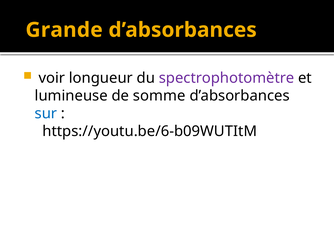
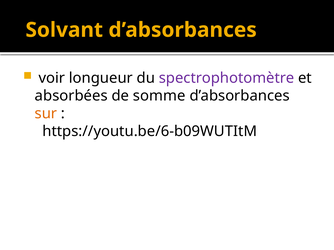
Grande: Grande -> Solvant (64, 30)
lumineuse: lumineuse -> absorbées (71, 96)
sur colour: blue -> orange (46, 114)
